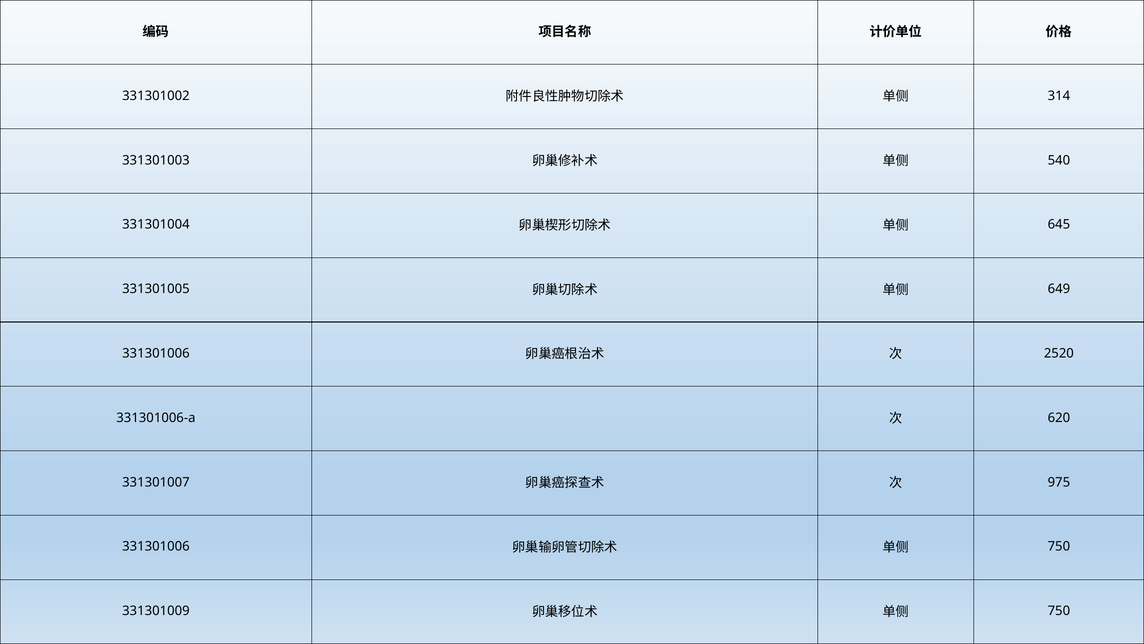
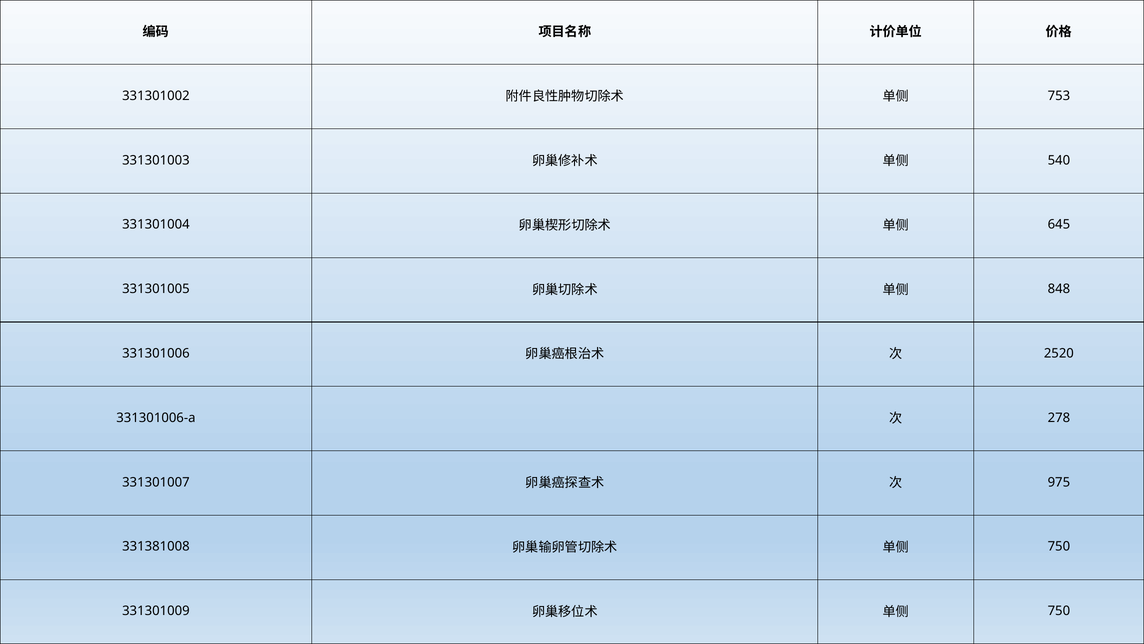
314: 314 -> 753 (1059, 96)
649: 649 -> 848 (1059, 289)
620: 620 -> 278 (1059, 417)
331301006: 331301006 -> 331381008 (156, 546)
